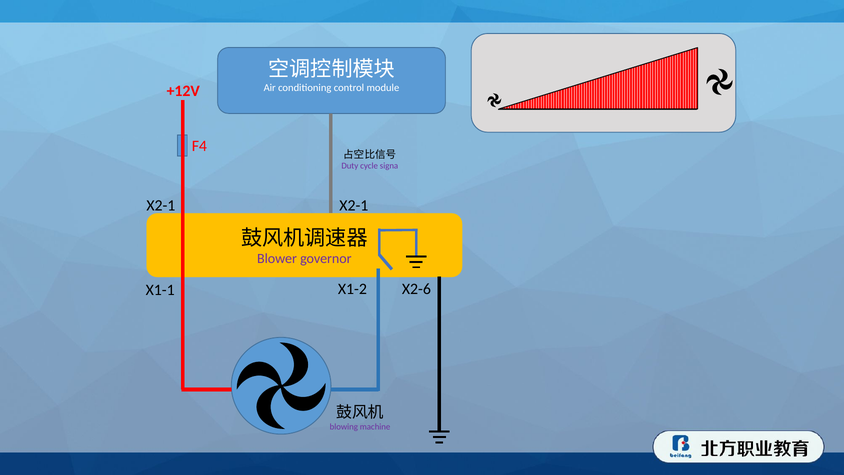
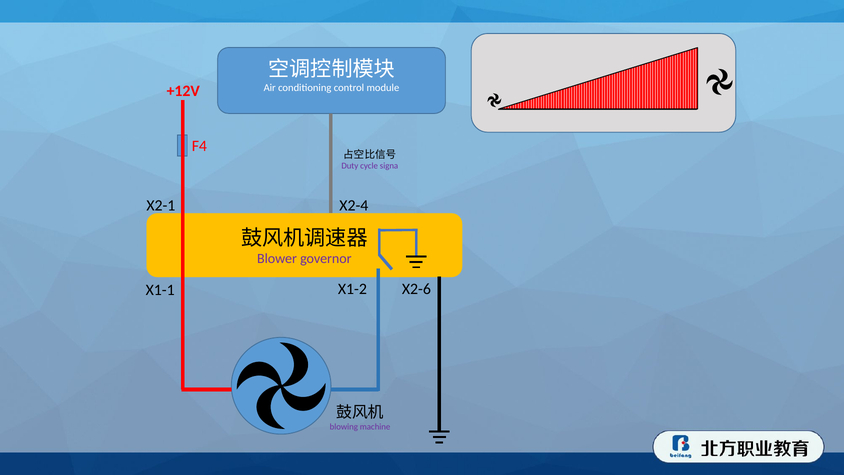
X2-1: X2-1 -> X2-4 (354, 205)
